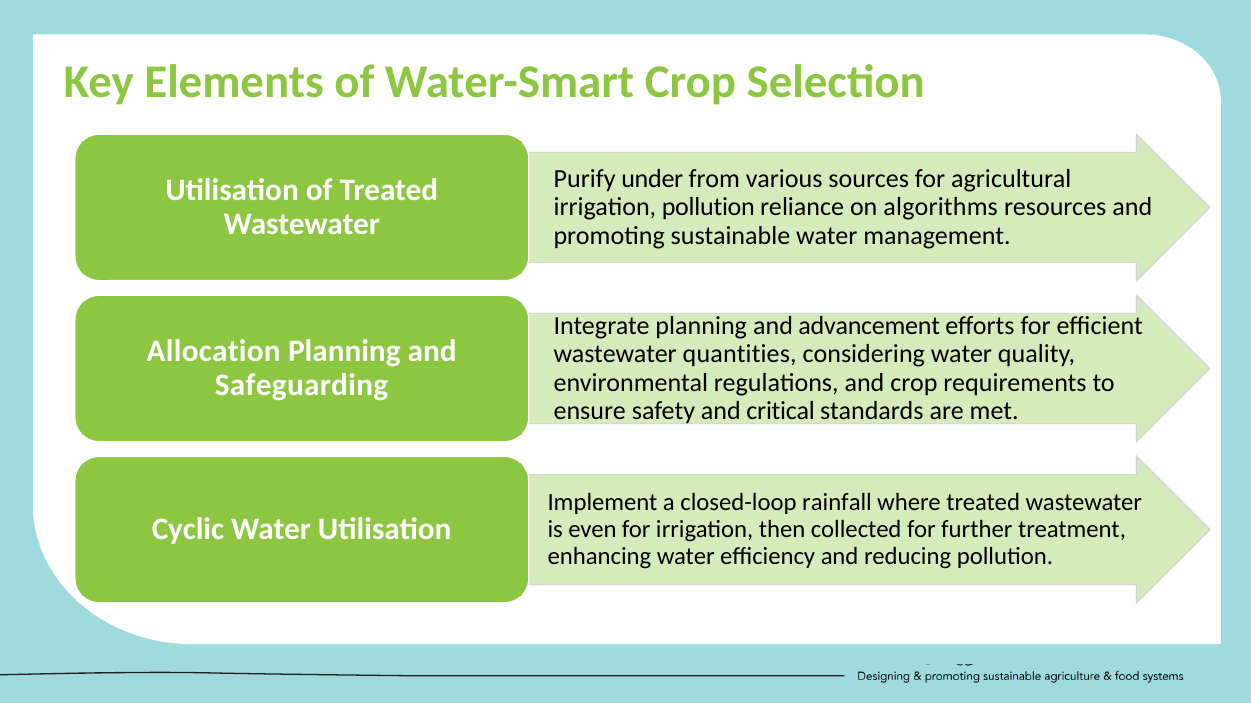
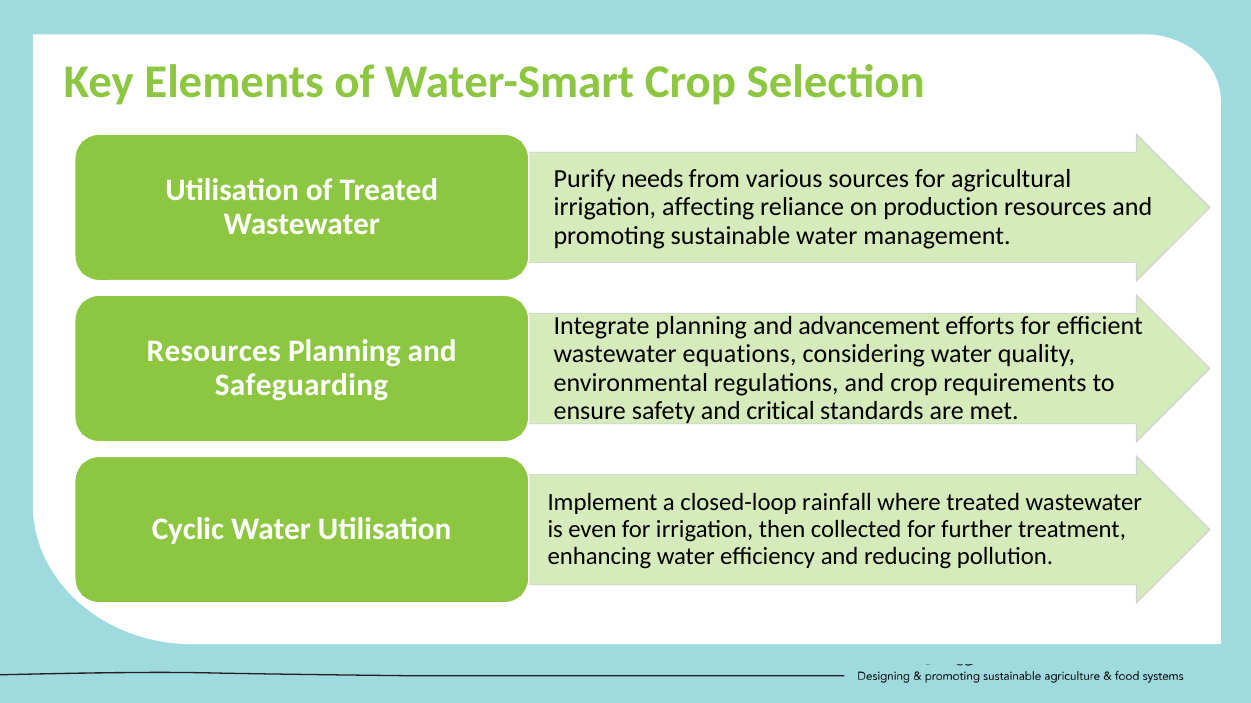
under: under -> needs (652, 179)
irrigation pollution: pollution -> affecting (708, 207)
algorithms: algorithms -> production (941, 207)
Allocation: Allocation -> Resources (214, 352)
quantities: quantities -> equations (740, 355)
